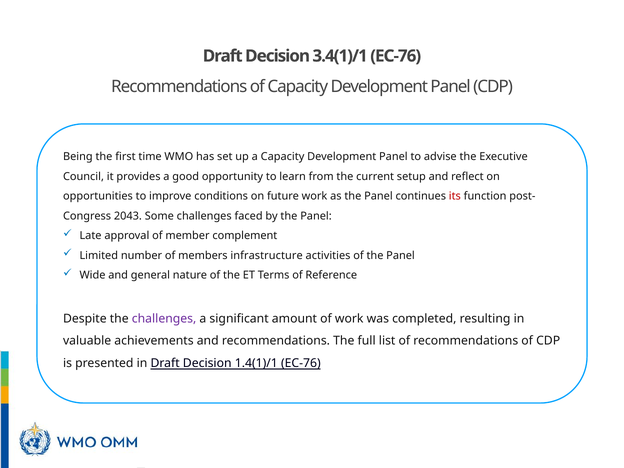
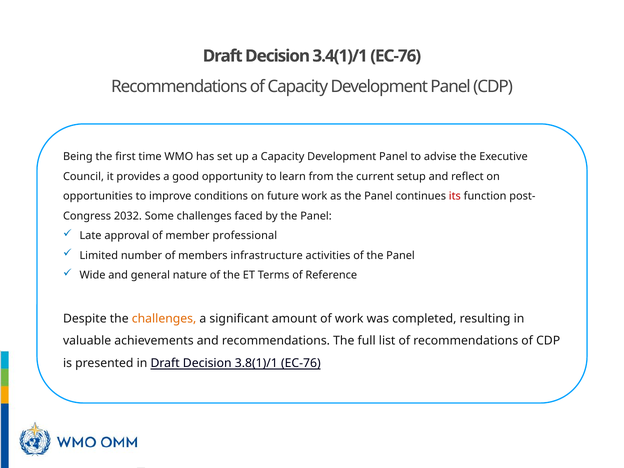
2043: 2043 -> 2032 (128, 216)
complement: complement -> professional (245, 236)
challenges colour: purple -> orange (164, 319)
1.4(1)/1: 1.4(1)/1 -> 3.8(1)/1 (256, 363)
